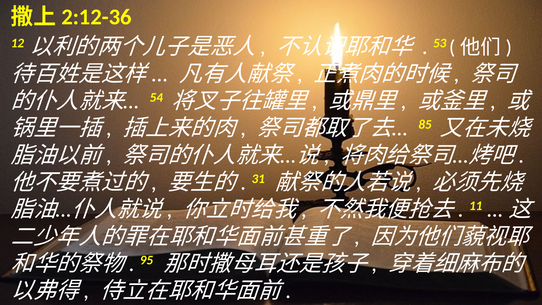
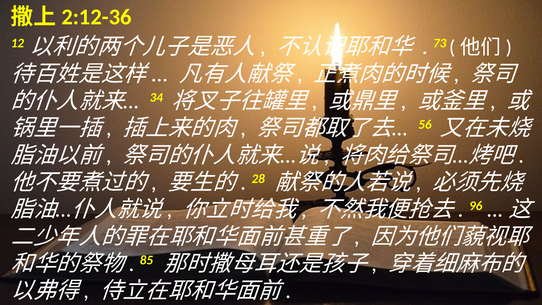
53: 53 -> 73 (440, 43)
54: 54 -> 34 (156, 97)
85: 85 -> 56 (425, 124)
31: 31 -> 28 (258, 179)
11: 11 -> 96 (476, 206)
95: 95 -> 85 (146, 260)
